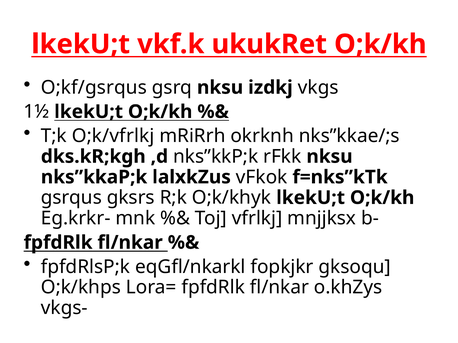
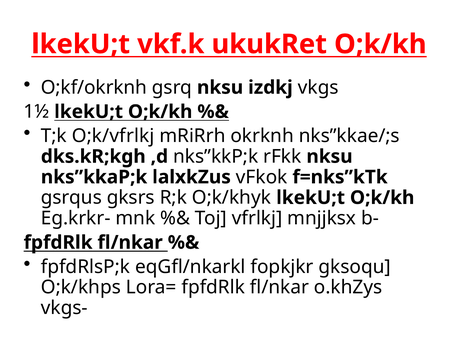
O;kf/gsrqus: O;kf/gsrqus -> O;kf/okrknh (94, 88)
